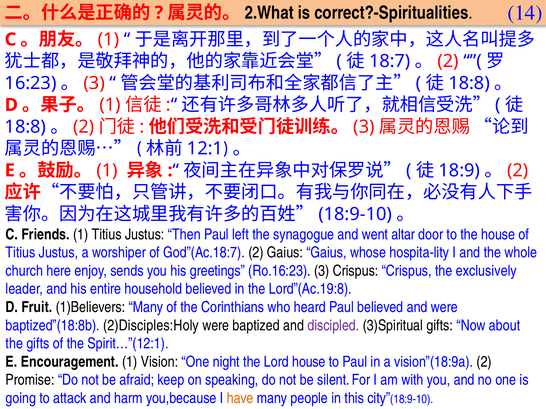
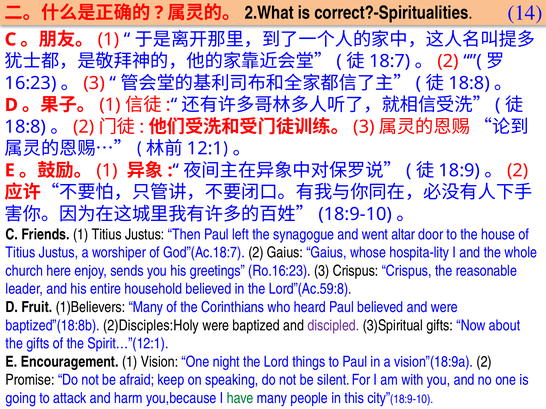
exclusively: exclusively -> reasonable (486, 271)
Lord”(Ac.19:8: Lord”(Ac.19:8 -> Lord”(Ac.59:8 (310, 289)
Lord house: house -> things (309, 362)
have colour: orange -> green (240, 399)
